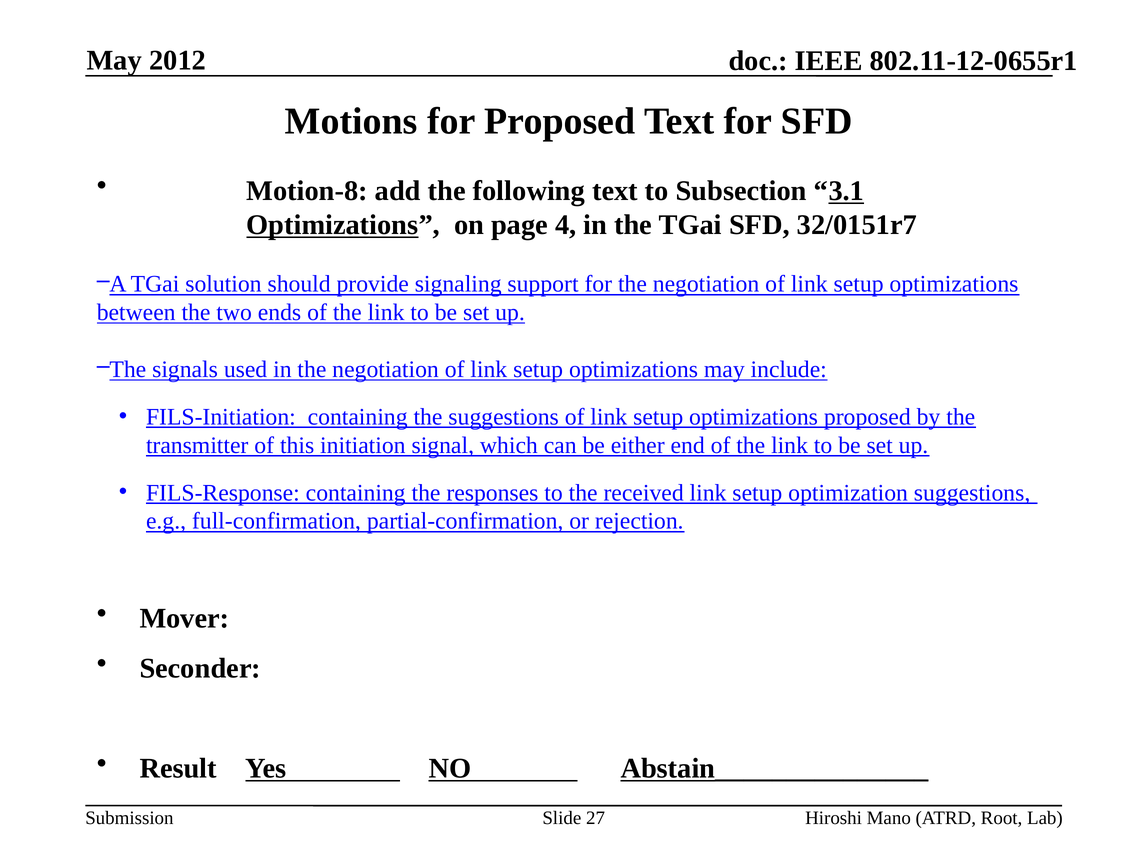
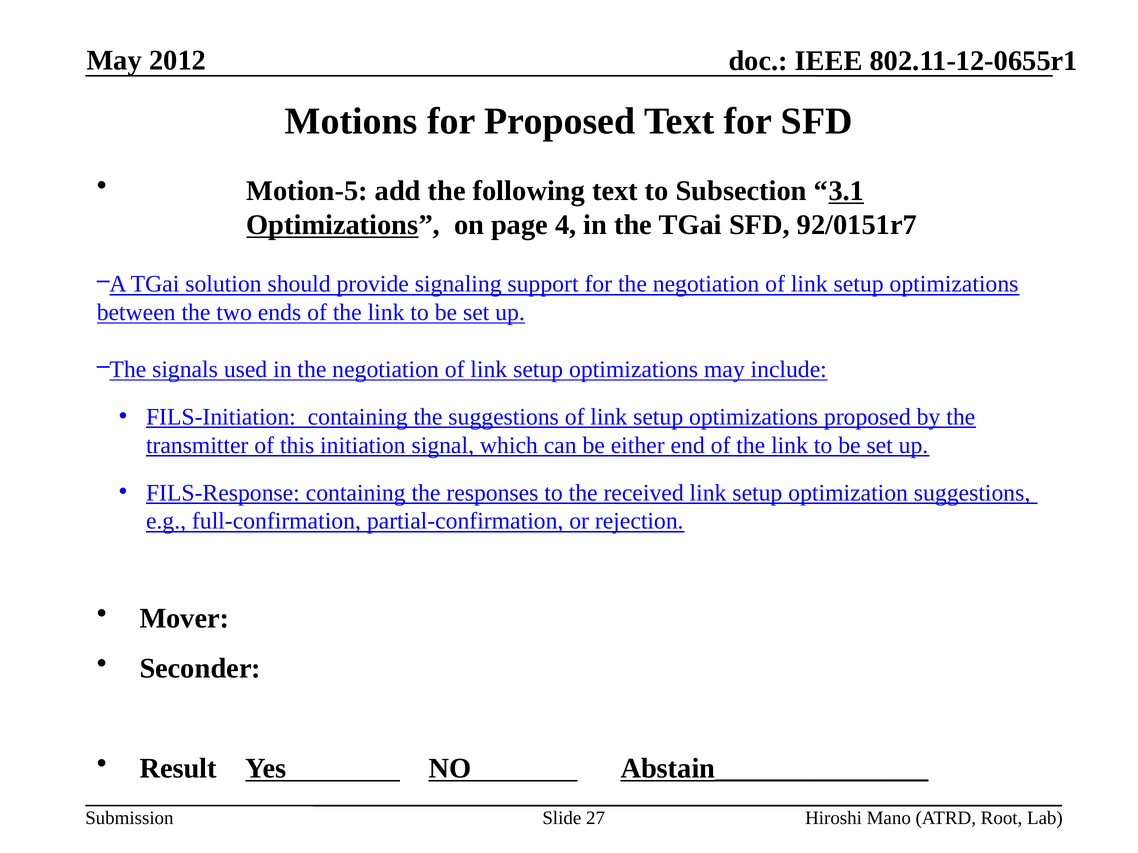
Motion-8: Motion-8 -> Motion-5 (307, 191)
32/0151r7: 32/0151r7 -> 92/0151r7 (857, 225)
